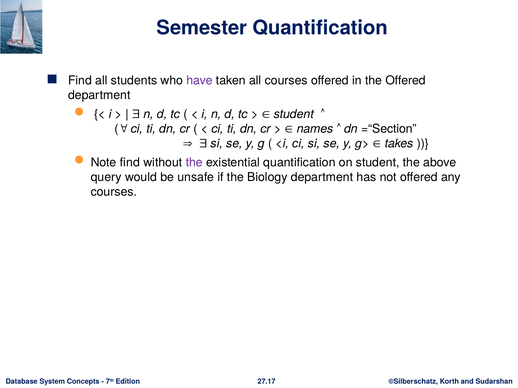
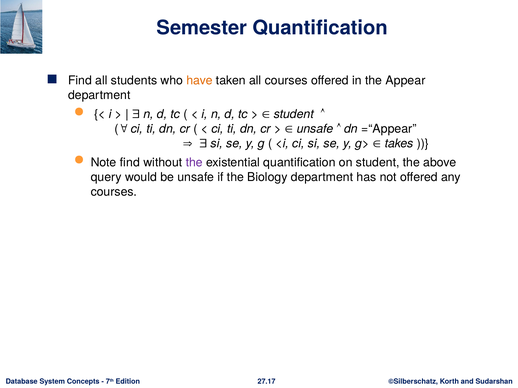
have colour: purple -> orange (200, 81)
the Offered: Offered -> Appear (406, 81)
names: names -> unsafe (315, 129)
=“Section: =“Section -> =“Appear (389, 129)
